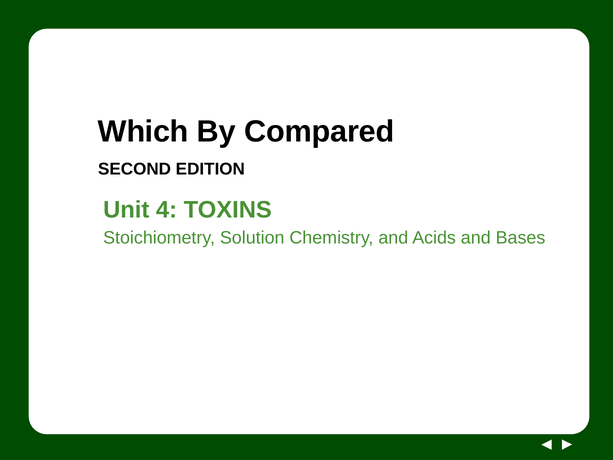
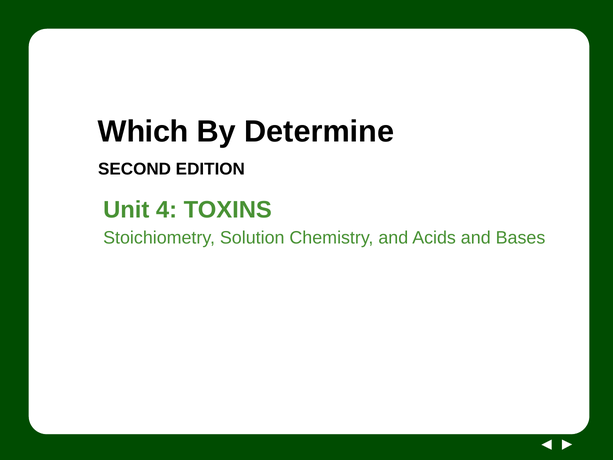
Compared: Compared -> Determine (319, 131)
